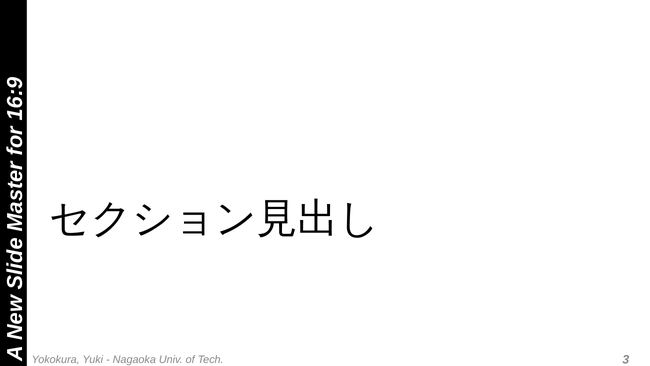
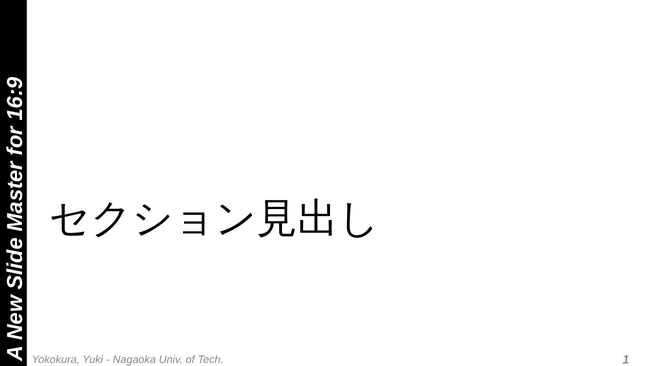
Tech 3: 3 -> 1 (626, 359)
